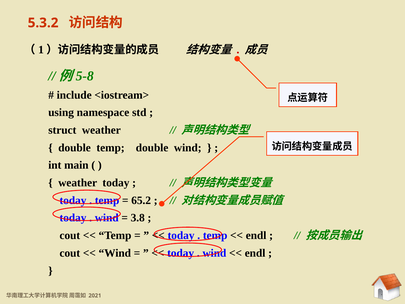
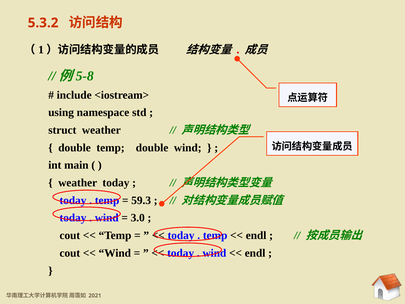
65.2: 65.2 -> 59.3 (141, 200)
3.8: 3.8 -> 3.0 (138, 218)
